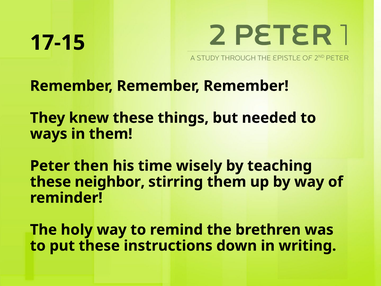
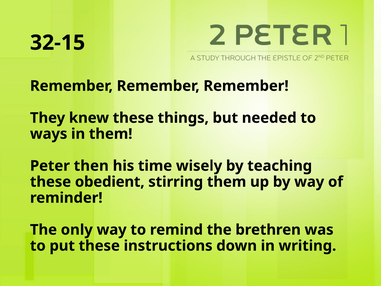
17-15: 17-15 -> 32-15 (58, 43)
neighbor: neighbor -> obedient (110, 182)
holy: holy -> only (77, 230)
